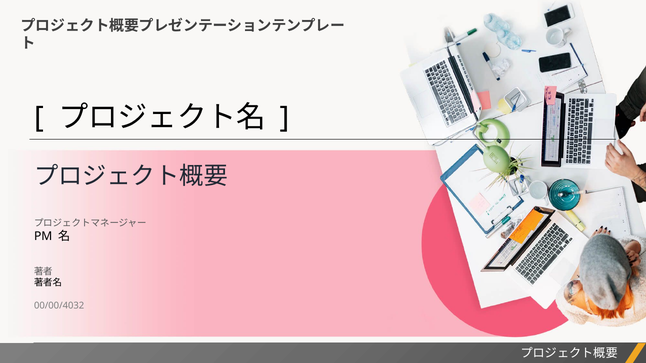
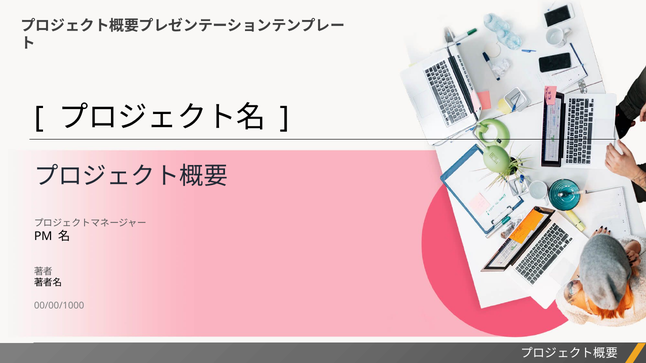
00/00/4032: 00/00/4032 -> 00/00/1000 (59, 306)
